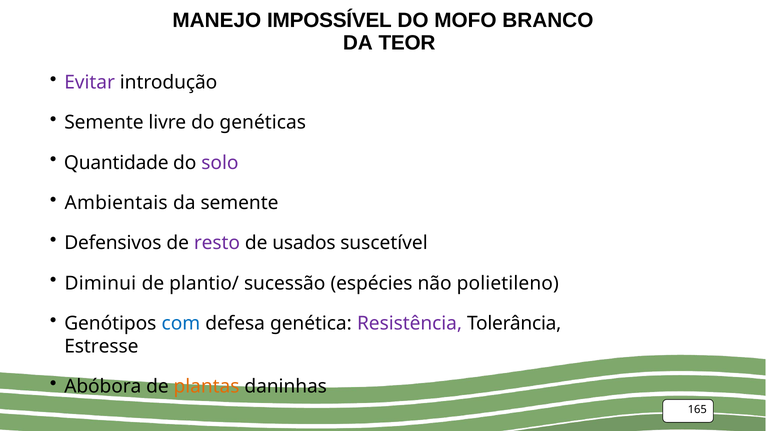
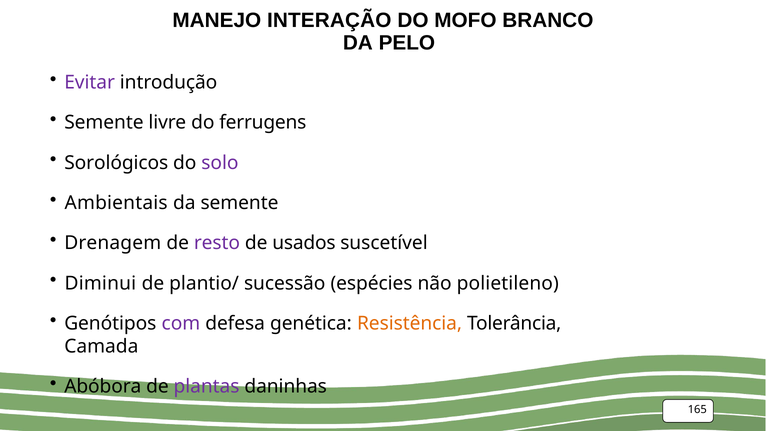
IMPOSSÍVEL: IMPOSSÍVEL -> INTERAÇÃO (329, 20)
TEOR: TEOR -> PELO (407, 43)
genéticas: genéticas -> ferrugens (263, 122)
Quantidade: Quantidade -> Sorológicos (116, 163)
Defensivos: Defensivos -> Drenagem (113, 243)
com colour: blue -> purple (181, 323)
Resistência colour: purple -> orange (410, 323)
Estresse: Estresse -> Camada (101, 346)
plantas colour: orange -> purple (207, 386)
